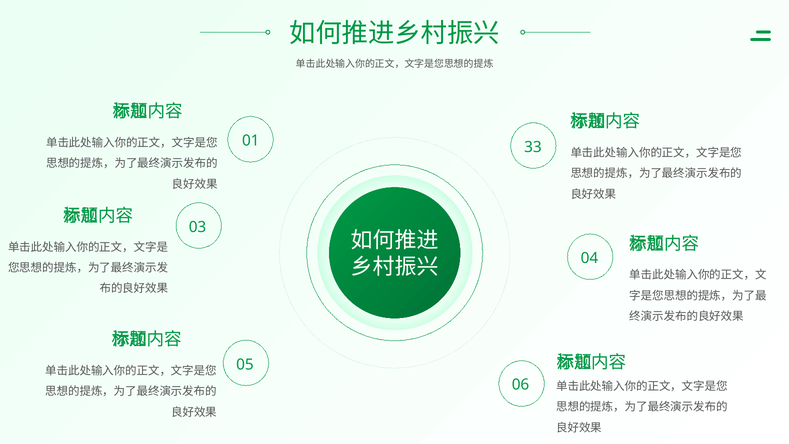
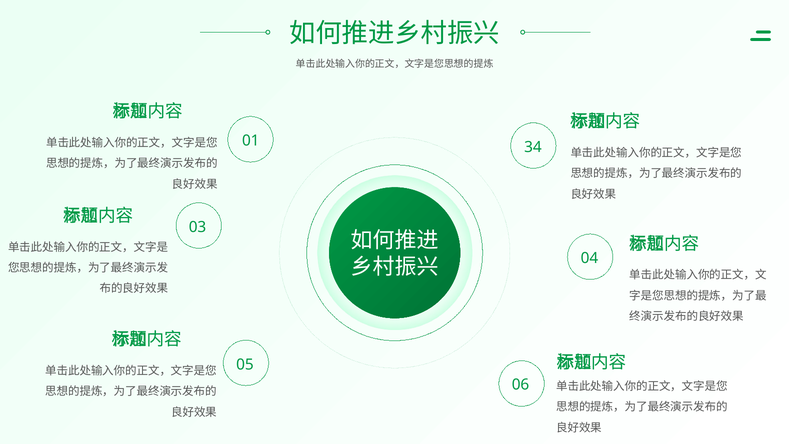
33: 33 -> 34 (533, 147)
